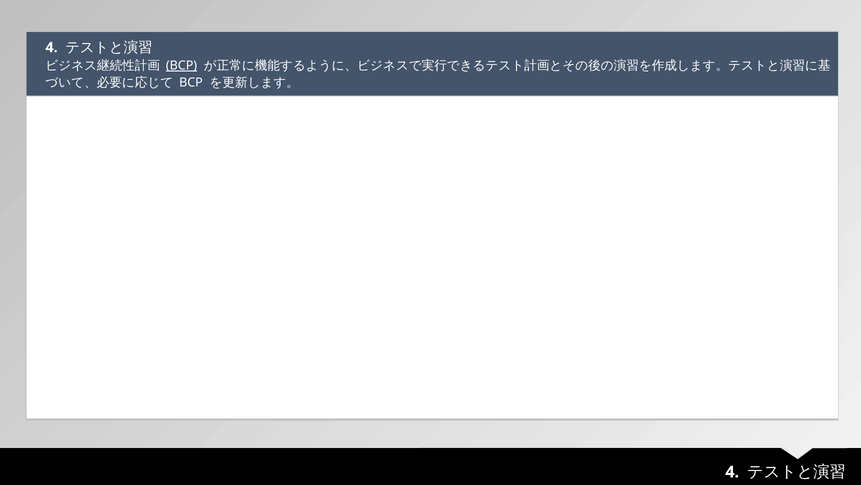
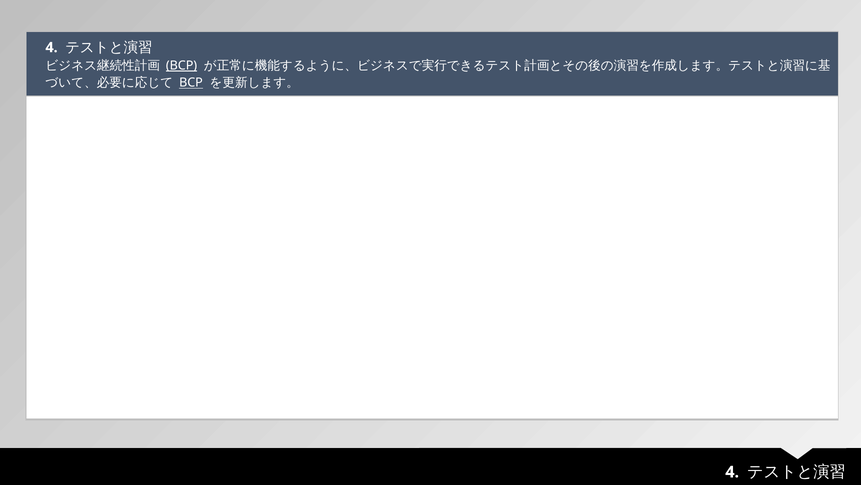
BCP underline: none -> present (191, 83)
